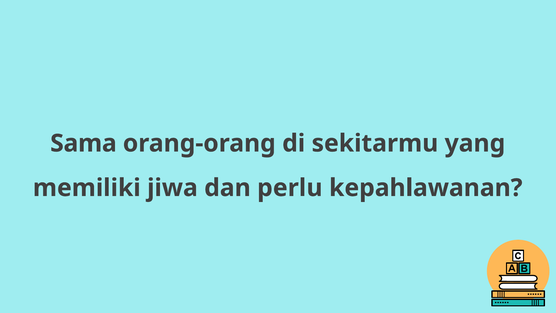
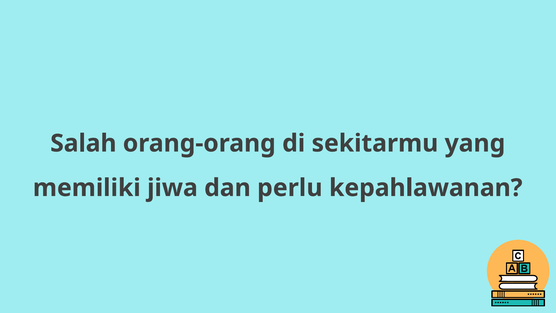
Sama: Sama -> Salah (83, 143)
